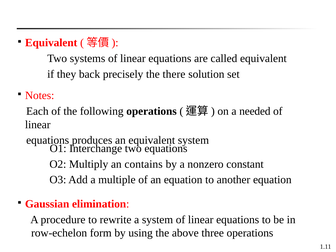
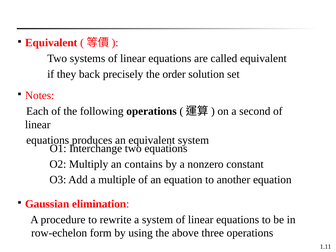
there: there -> order (174, 74)
needed: needed -> second (255, 111)
